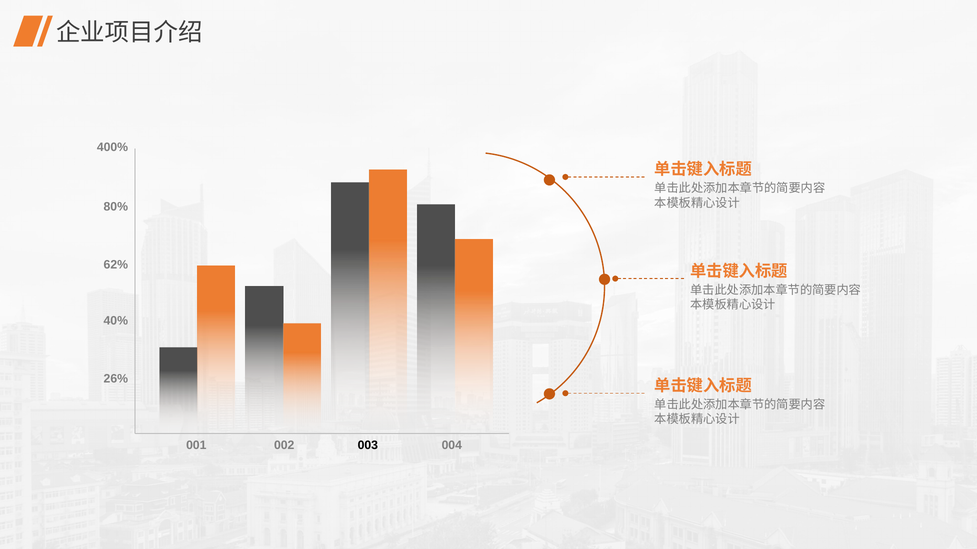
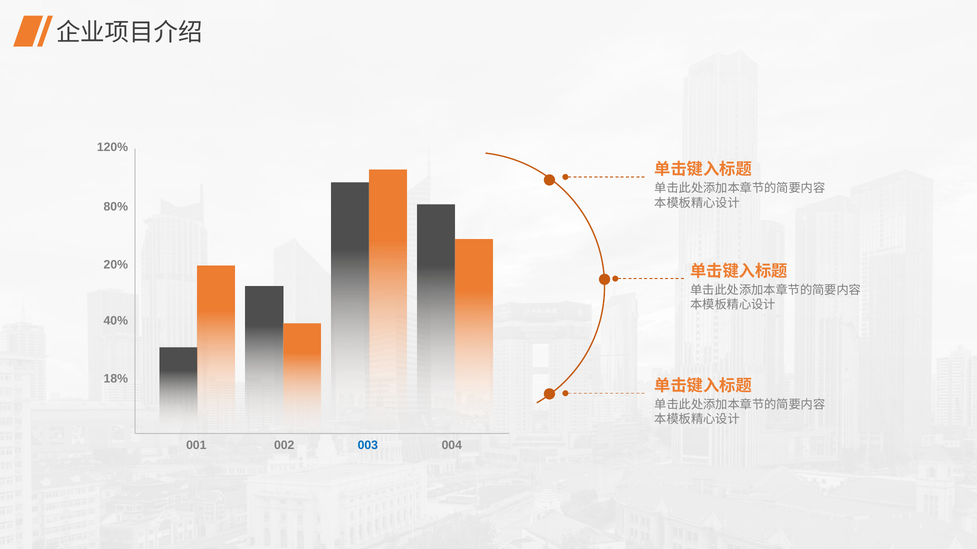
400%: 400% -> 120% (112, 147)
62%: 62% -> 20% (116, 265)
26%: 26% -> 18% (116, 379)
003 colour: black -> blue (368, 445)
